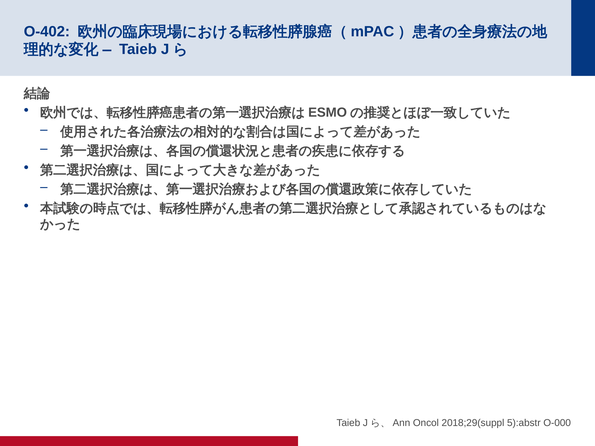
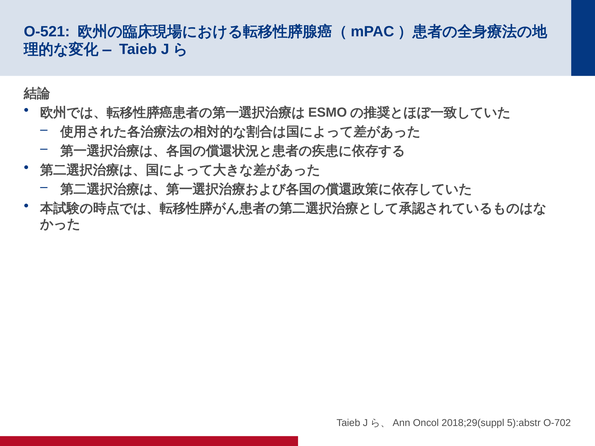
O-402: O-402 -> O-521 (47, 32)
O-000: O-000 -> O-702 (557, 423)
